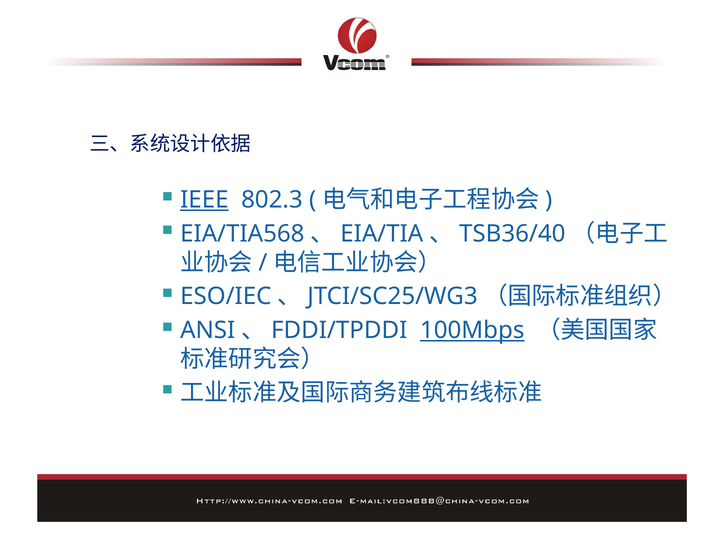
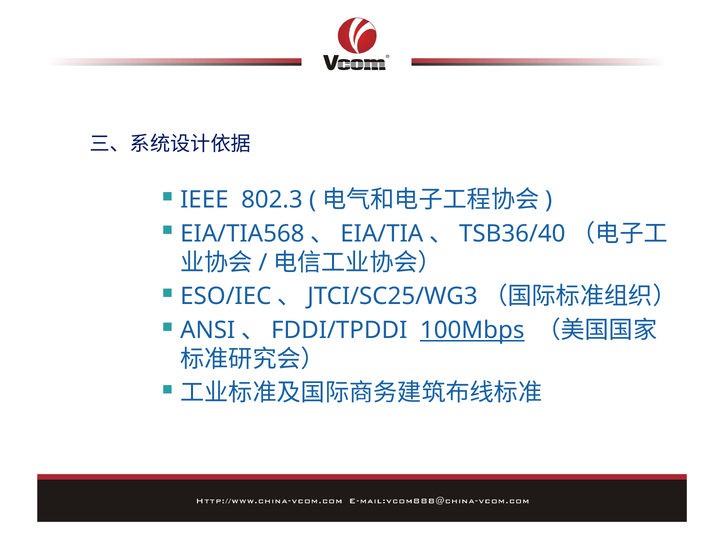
IEEE underline: present -> none (204, 200)
